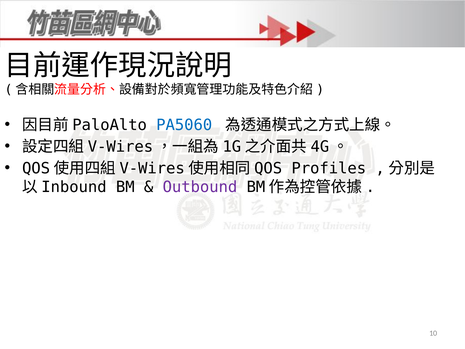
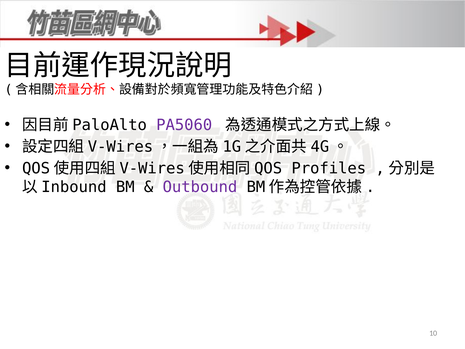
PA5060 colour: blue -> purple (184, 125)
